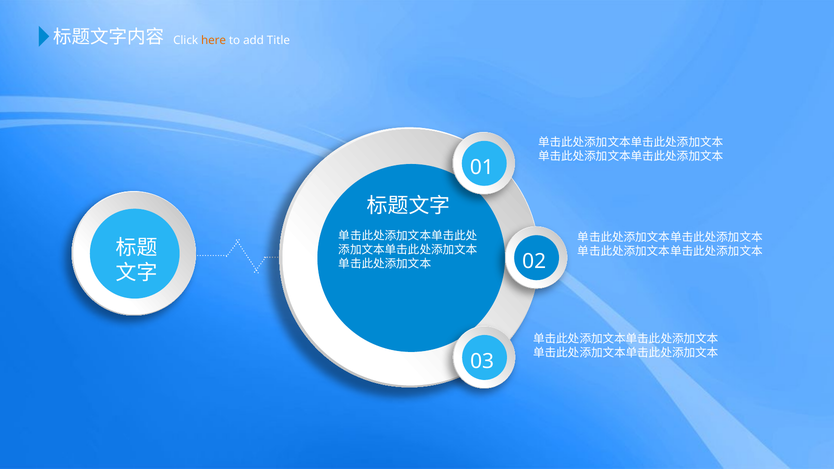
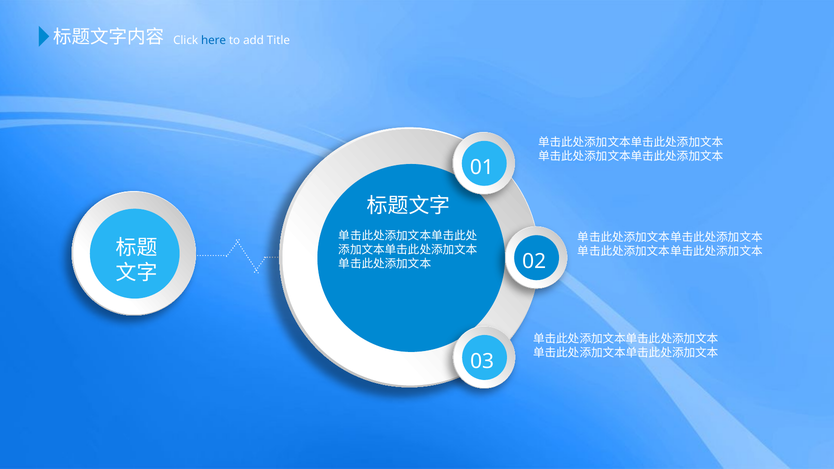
here colour: orange -> blue (214, 40)
